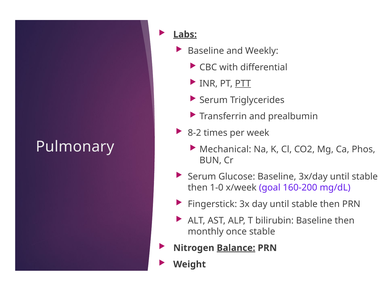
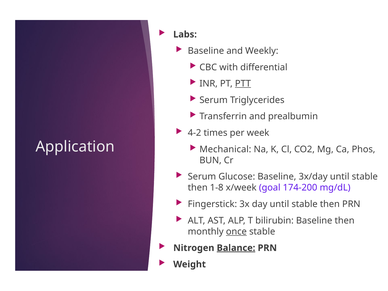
Labs underline: present -> none (185, 34)
8-2: 8-2 -> 4-2 (195, 133)
Pulmonary: Pulmonary -> Application (75, 147)
1-0: 1-0 -> 1-8 (217, 188)
160-200: 160-200 -> 174-200 (300, 188)
once underline: none -> present (236, 232)
